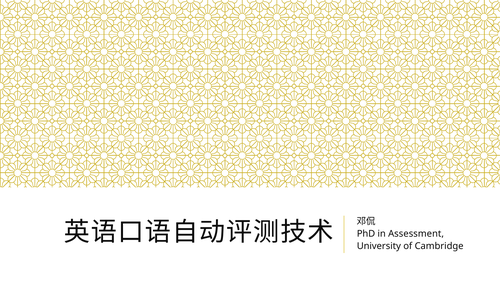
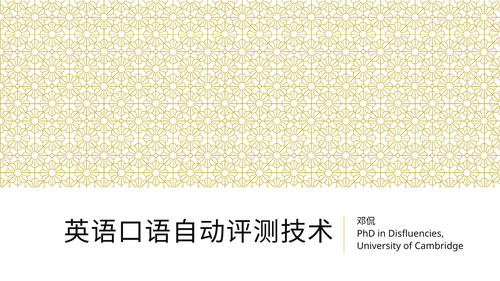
Assessment: Assessment -> Disfluencies (416, 234)
